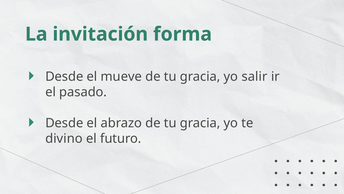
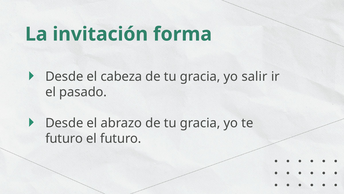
mueve: mueve -> cabeza (121, 76)
divino: divino -> futuro (64, 138)
